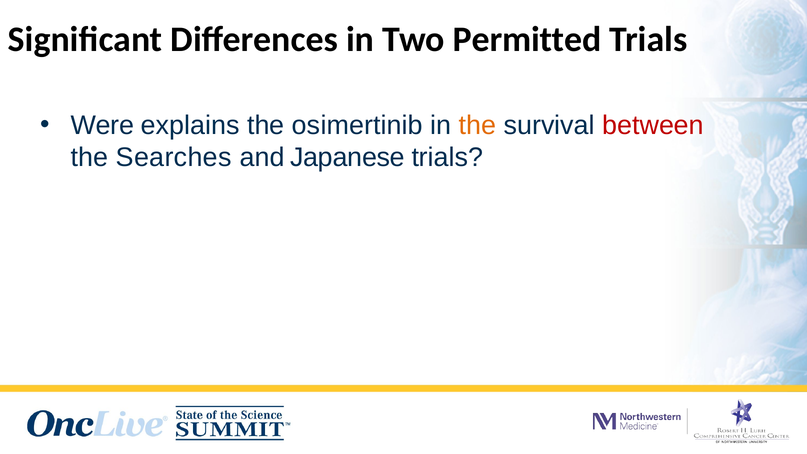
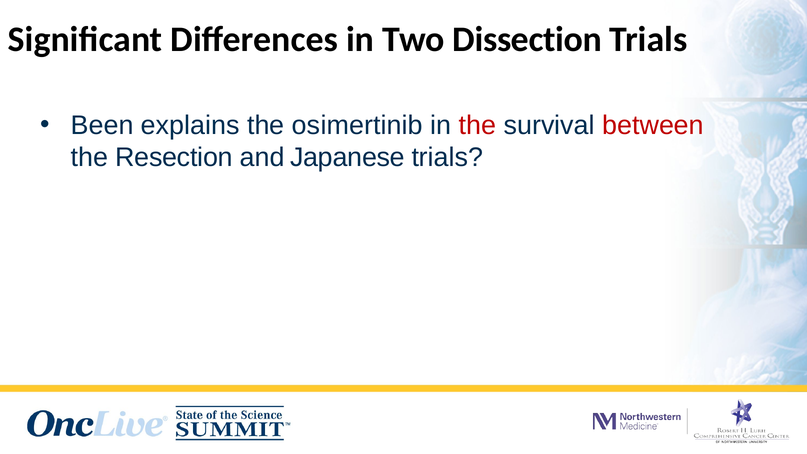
Permitted: Permitted -> Dissection (527, 39)
Were: Were -> Been (102, 125)
the colour: orange -> red (477, 125)
Searches: Searches -> Resection (174, 158)
